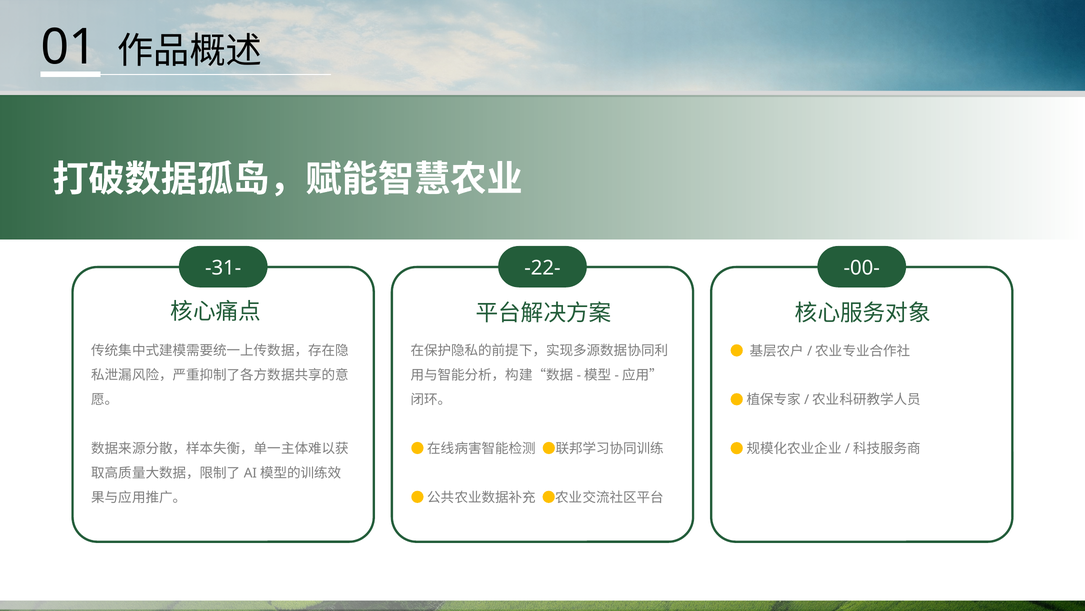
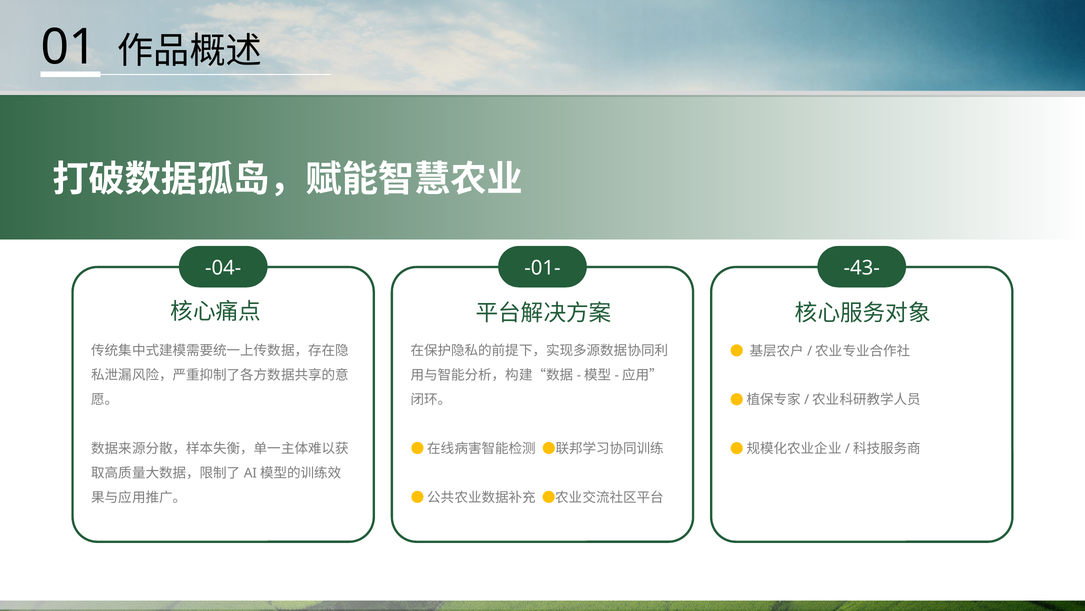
-31-: -31- -> -04- (223, 268)
-22-: -22- -> -01- (542, 268)
-00-: -00- -> -43- (862, 268)
